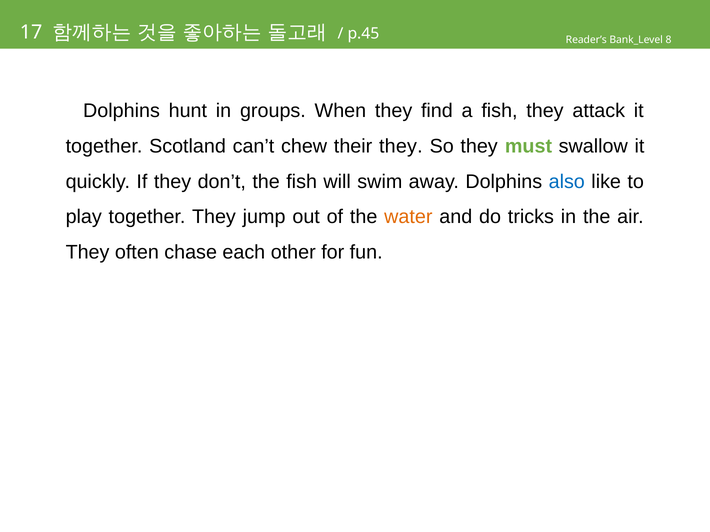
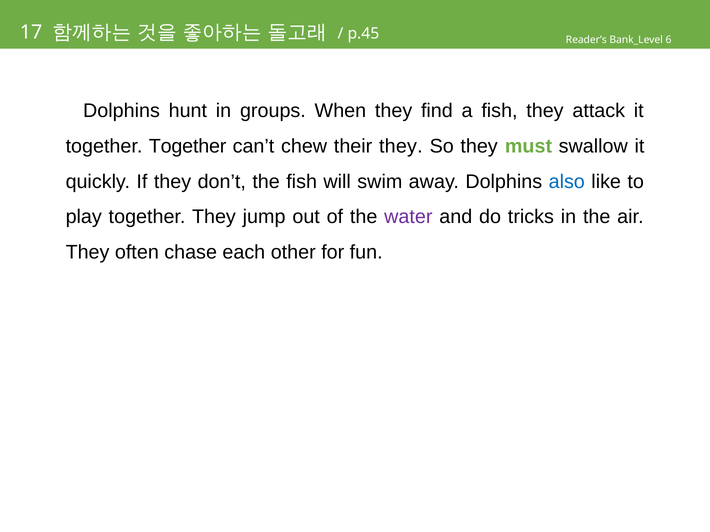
8: 8 -> 6 (668, 40)
together Scotland: Scotland -> Together (188, 146)
water colour: orange -> purple (408, 217)
